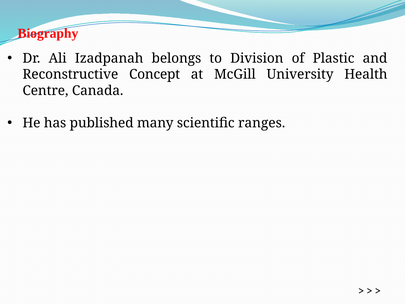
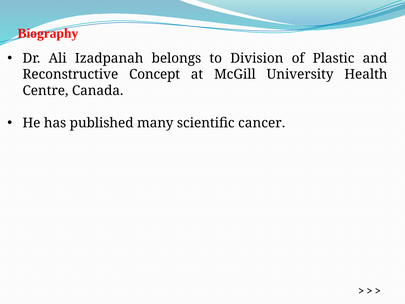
ranges: ranges -> cancer (262, 123)
